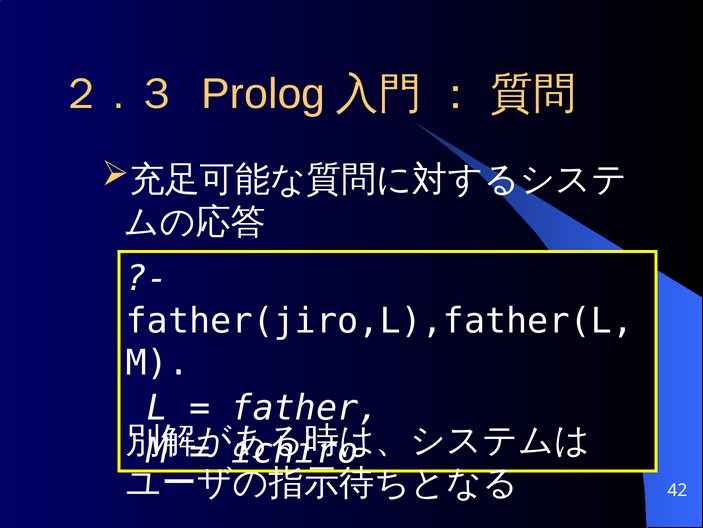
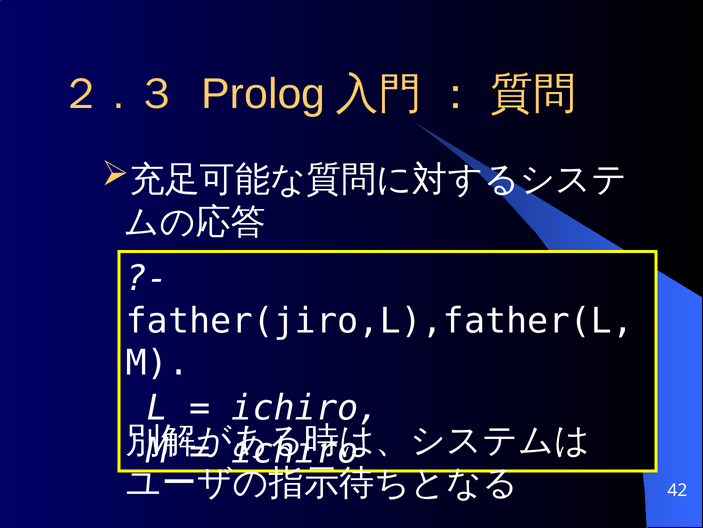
father: father -> ichiro (306, 408)
